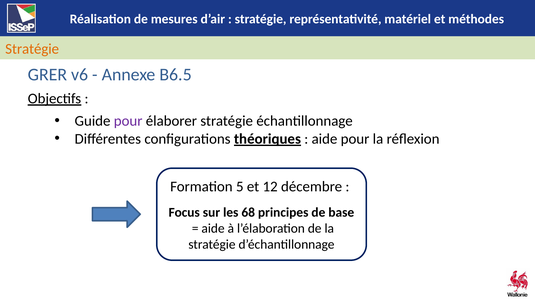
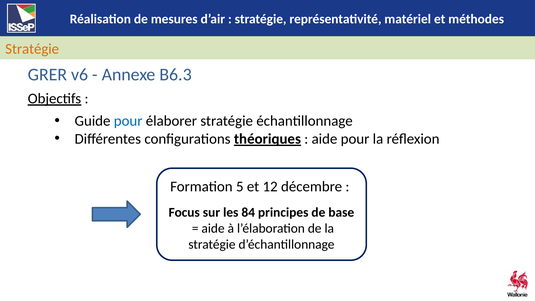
B6.5: B6.5 -> B6.3 (176, 75)
pour colour: purple -> blue (128, 121)
68: 68 -> 84 (248, 212)
